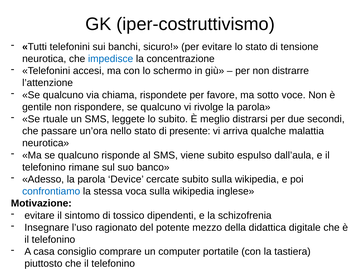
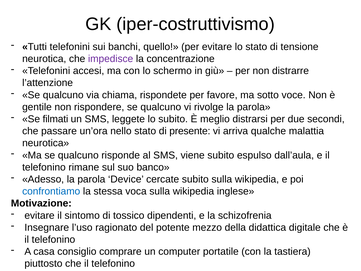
sicuro: sicuro -> quello (161, 47)
impedisce colour: blue -> purple (111, 59)
rtuale: rtuale -> filmati (55, 119)
